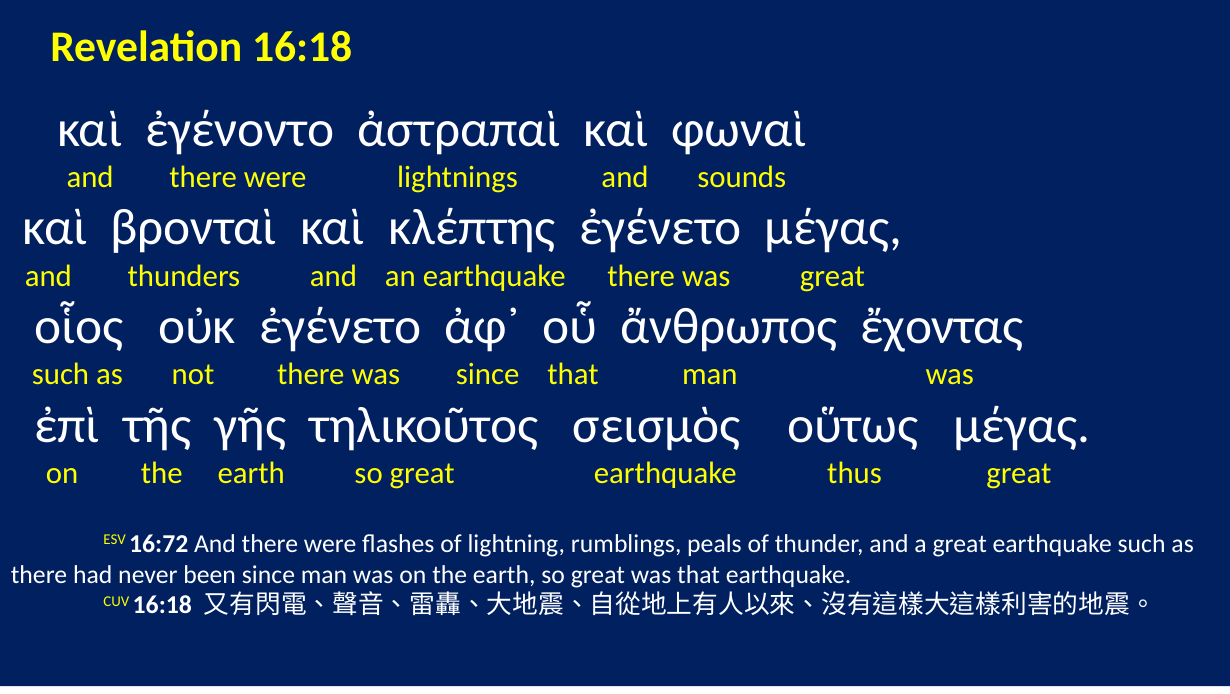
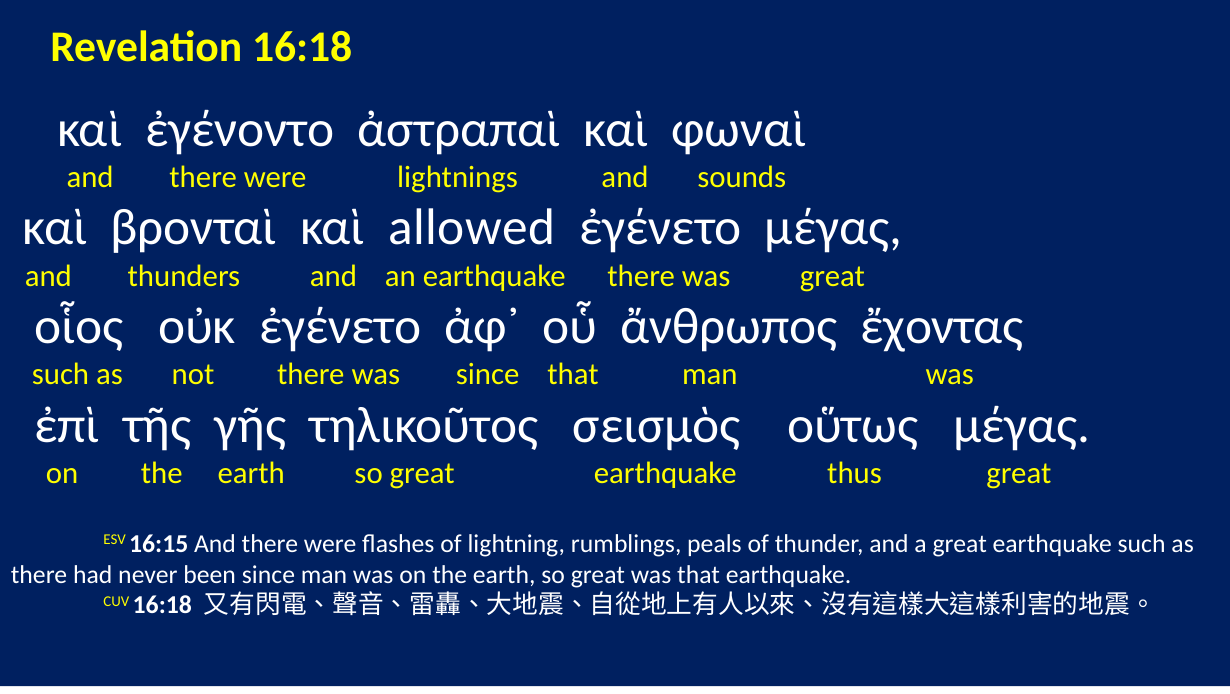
κλέπτης: κλέπτης -> allowed (472, 228)
16:72: 16:72 -> 16:15 (159, 543)
